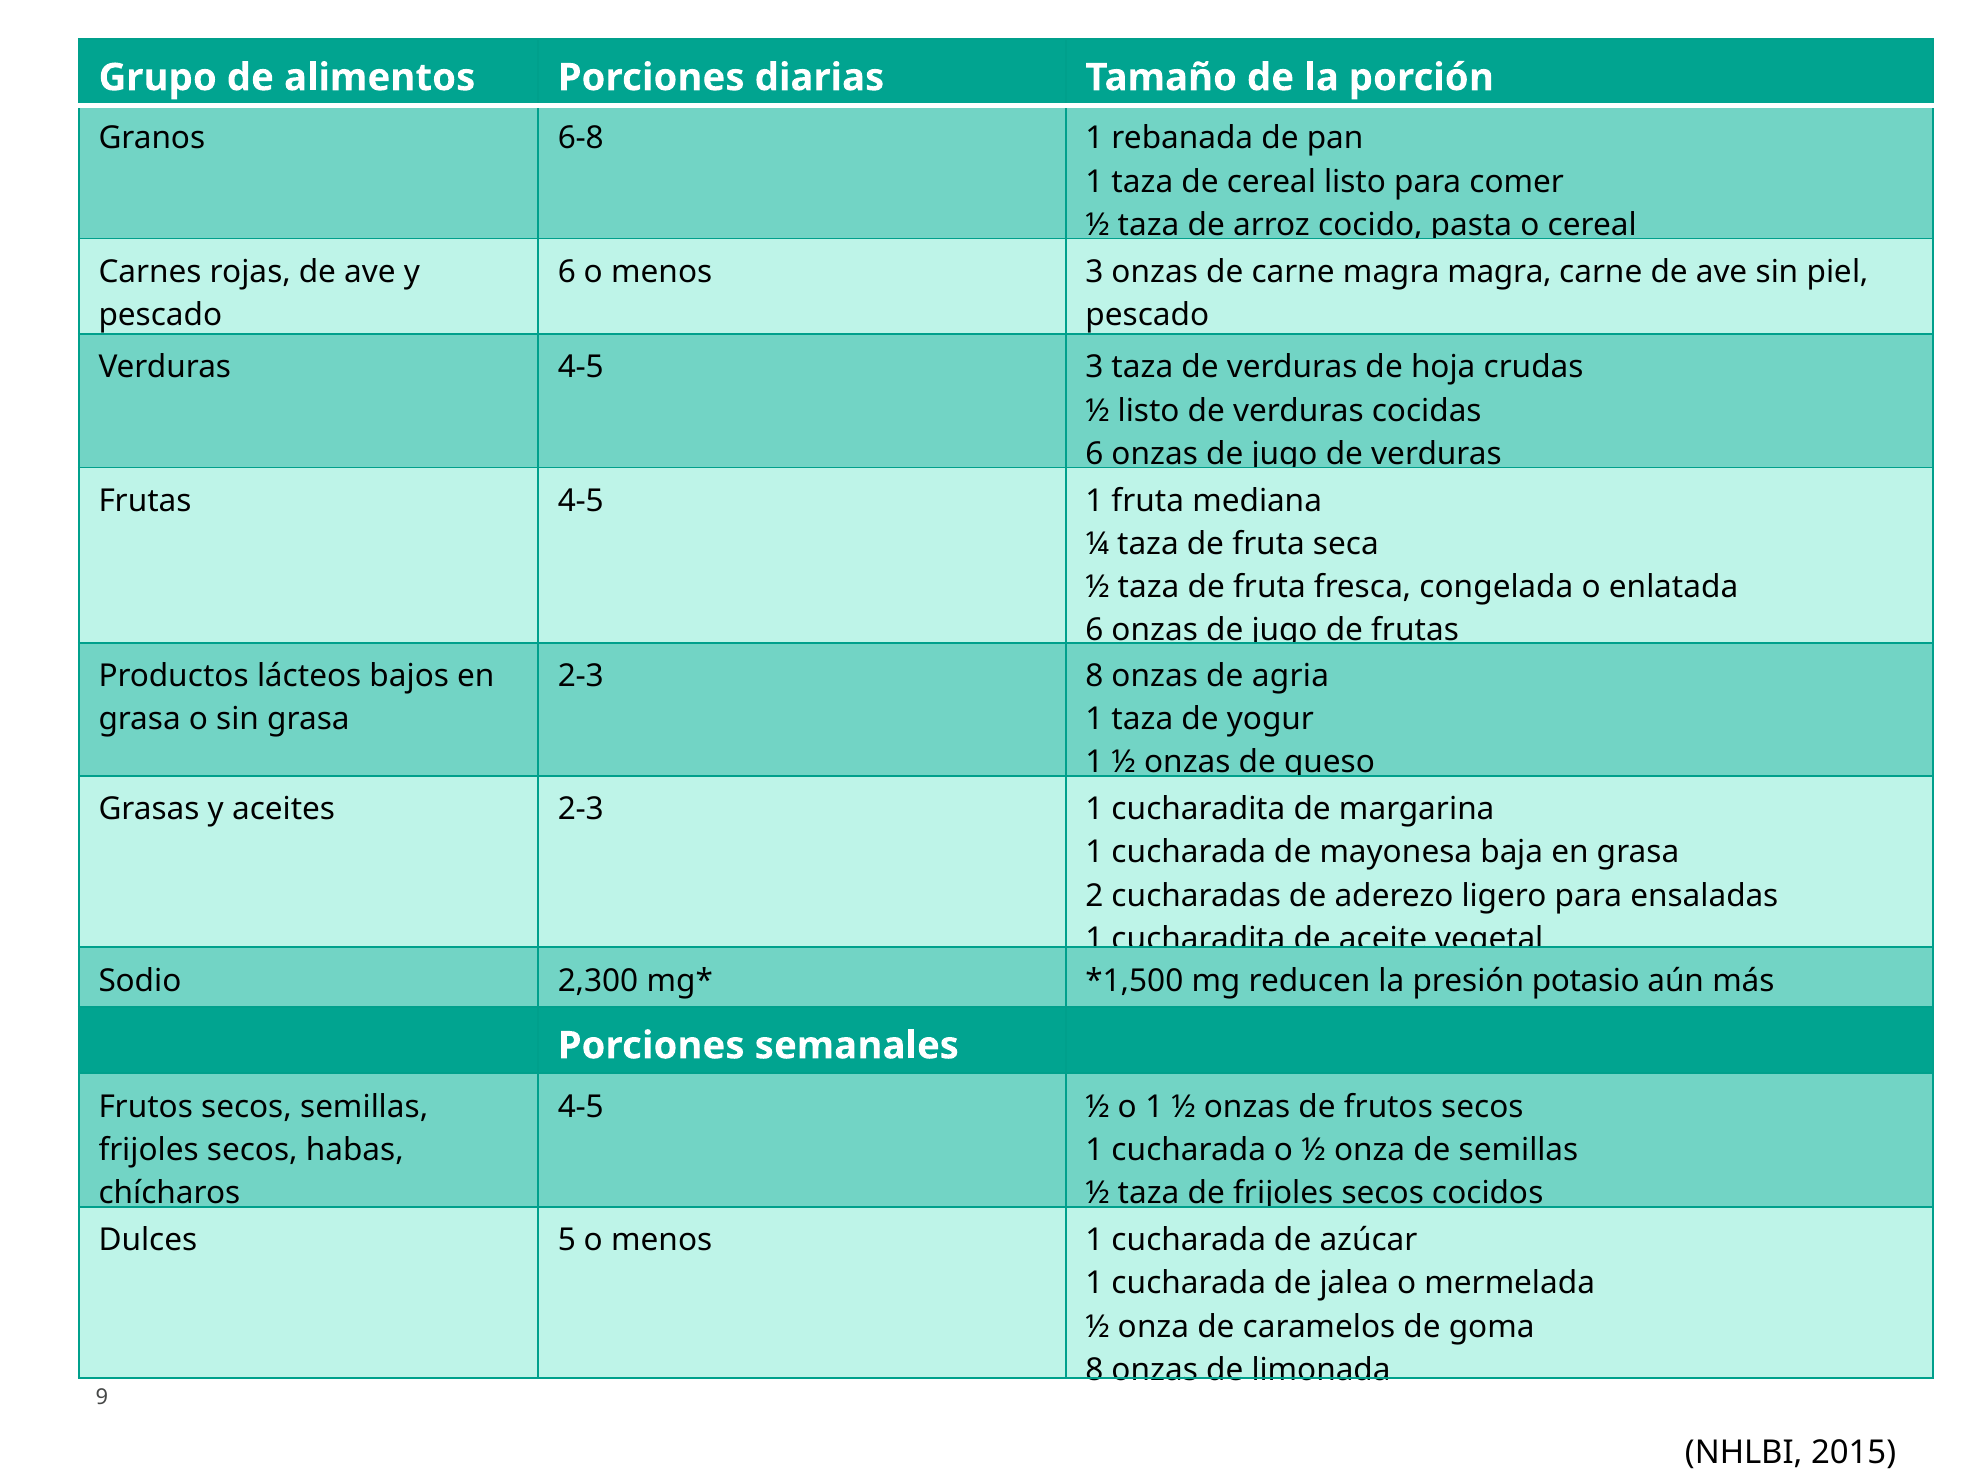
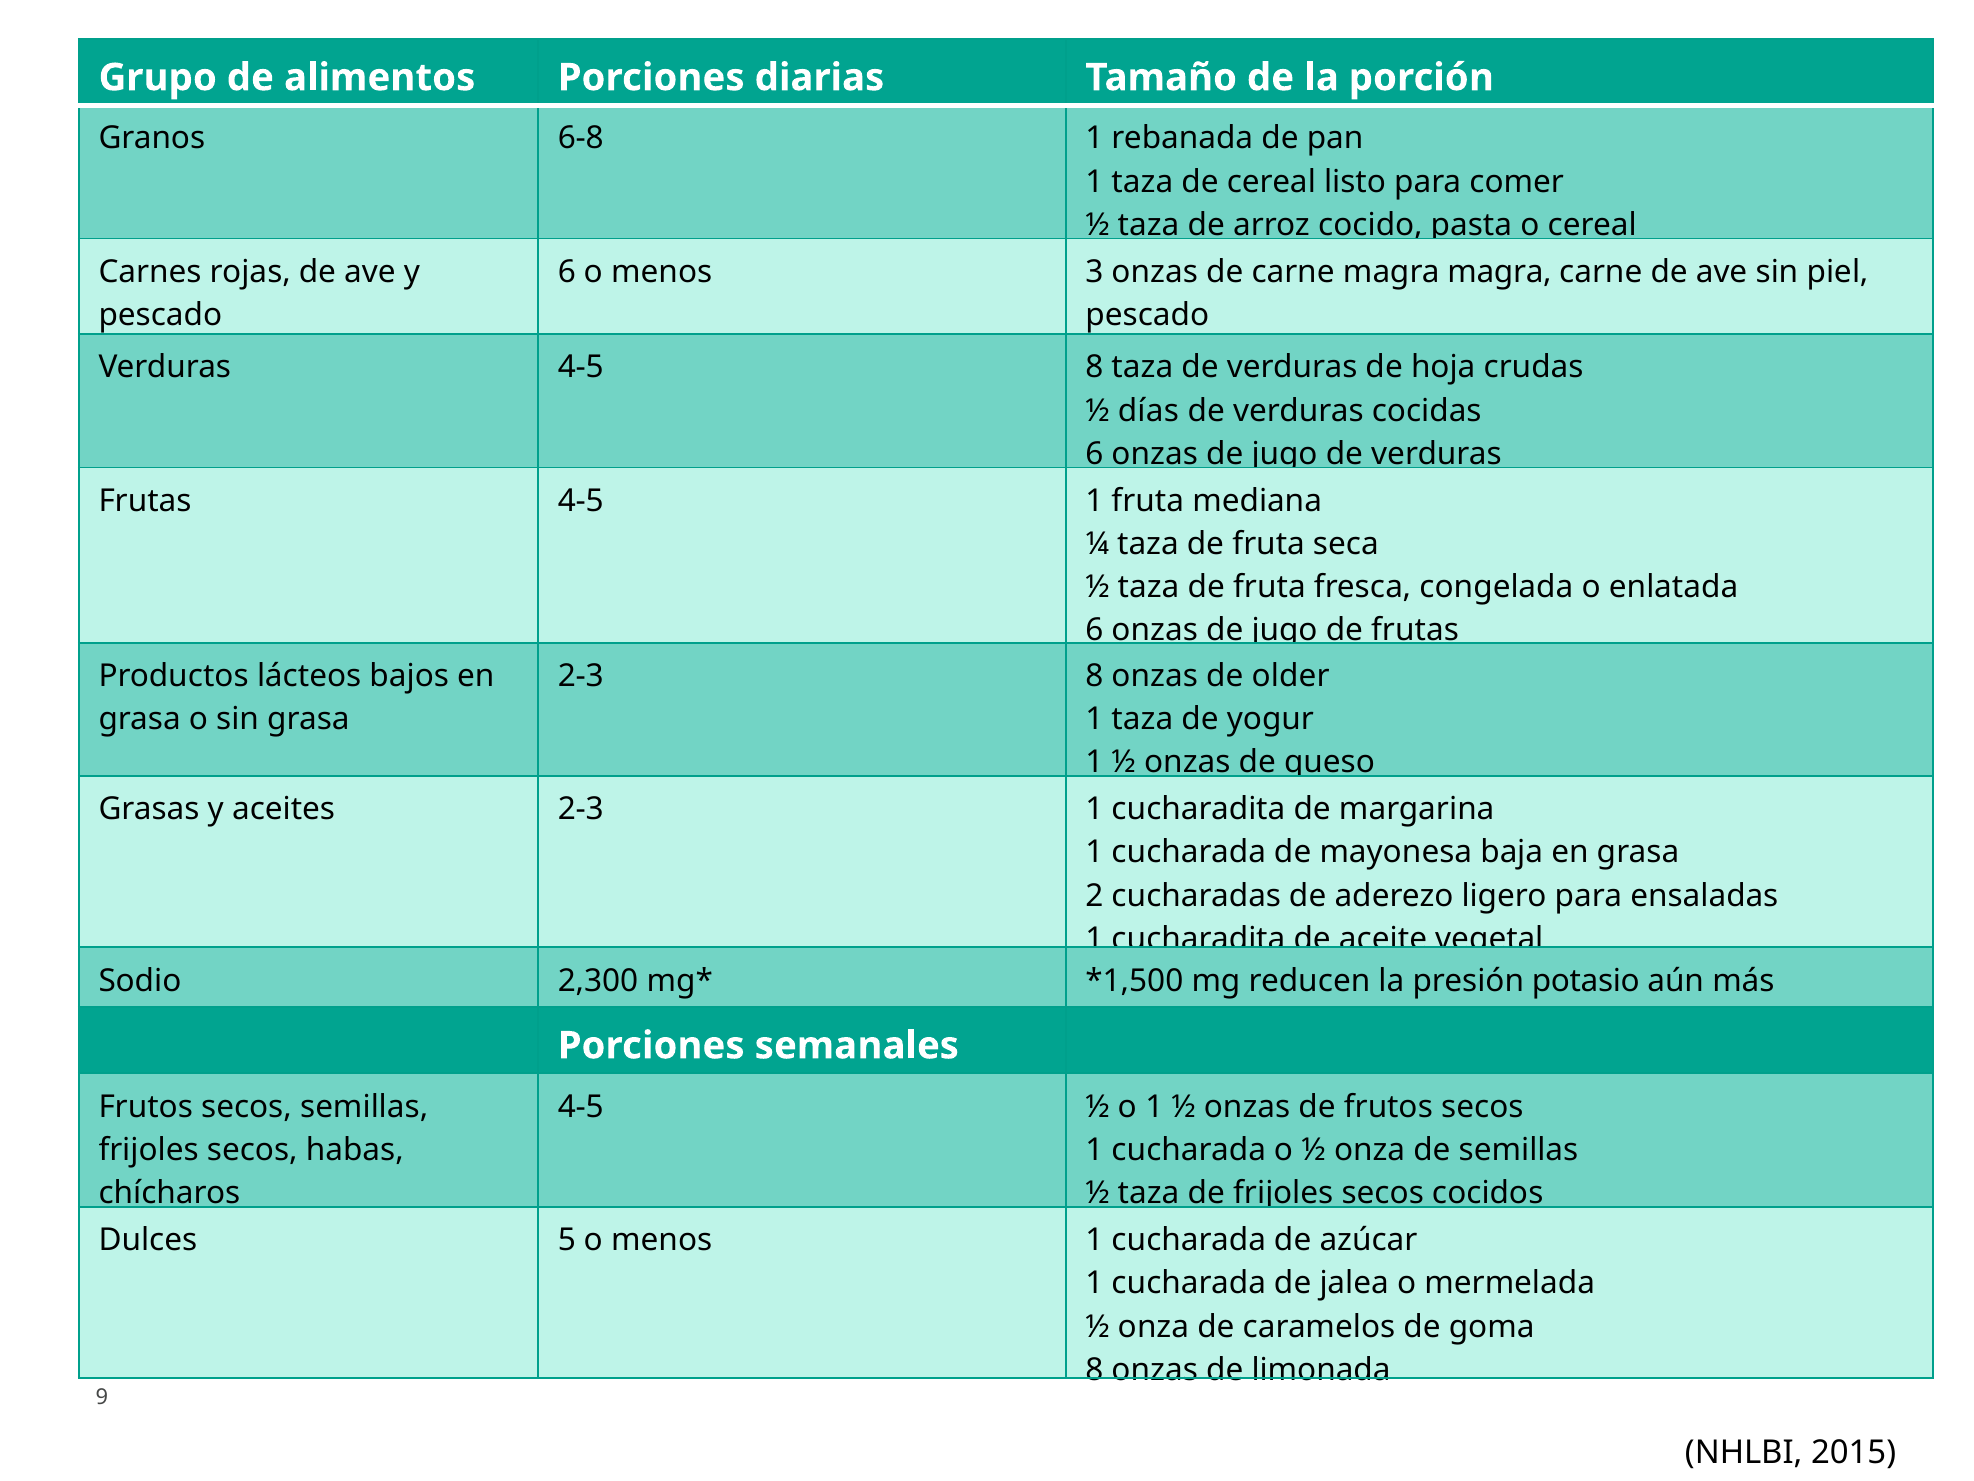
4-5 3: 3 -> 8 (1094, 367)
½ listo: listo -> días (1148, 410)
agria: agria -> older (1291, 676)
